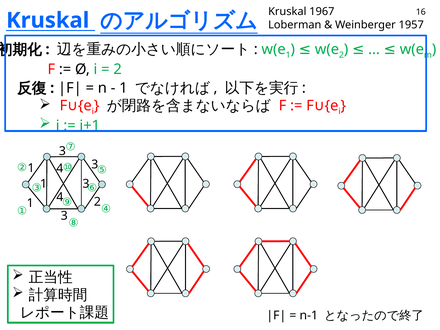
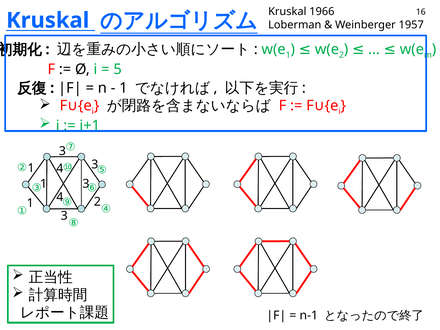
1967: 1967 -> 1966 (322, 12)
2: 2 -> 5 (118, 69)
